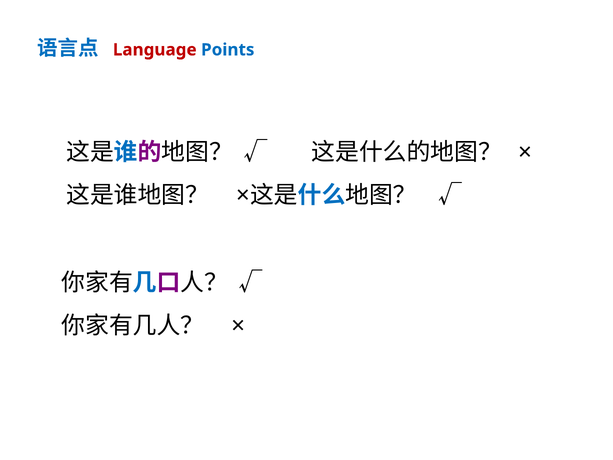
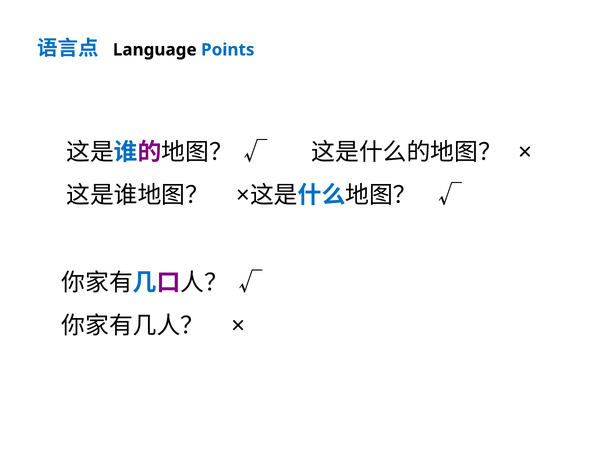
Language colour: red -> black (155, 50)
